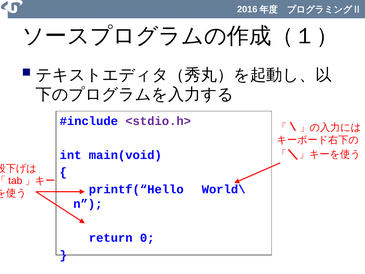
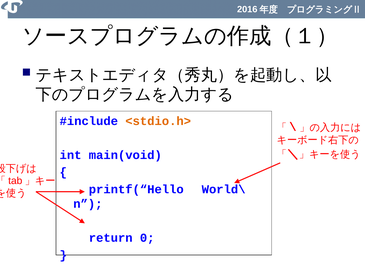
<stdio.h> colour: purple -> orange (158, 121)
